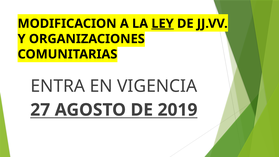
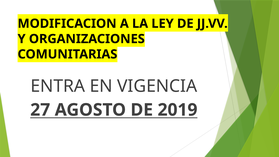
LEY underline: present -> none (163, 24)
